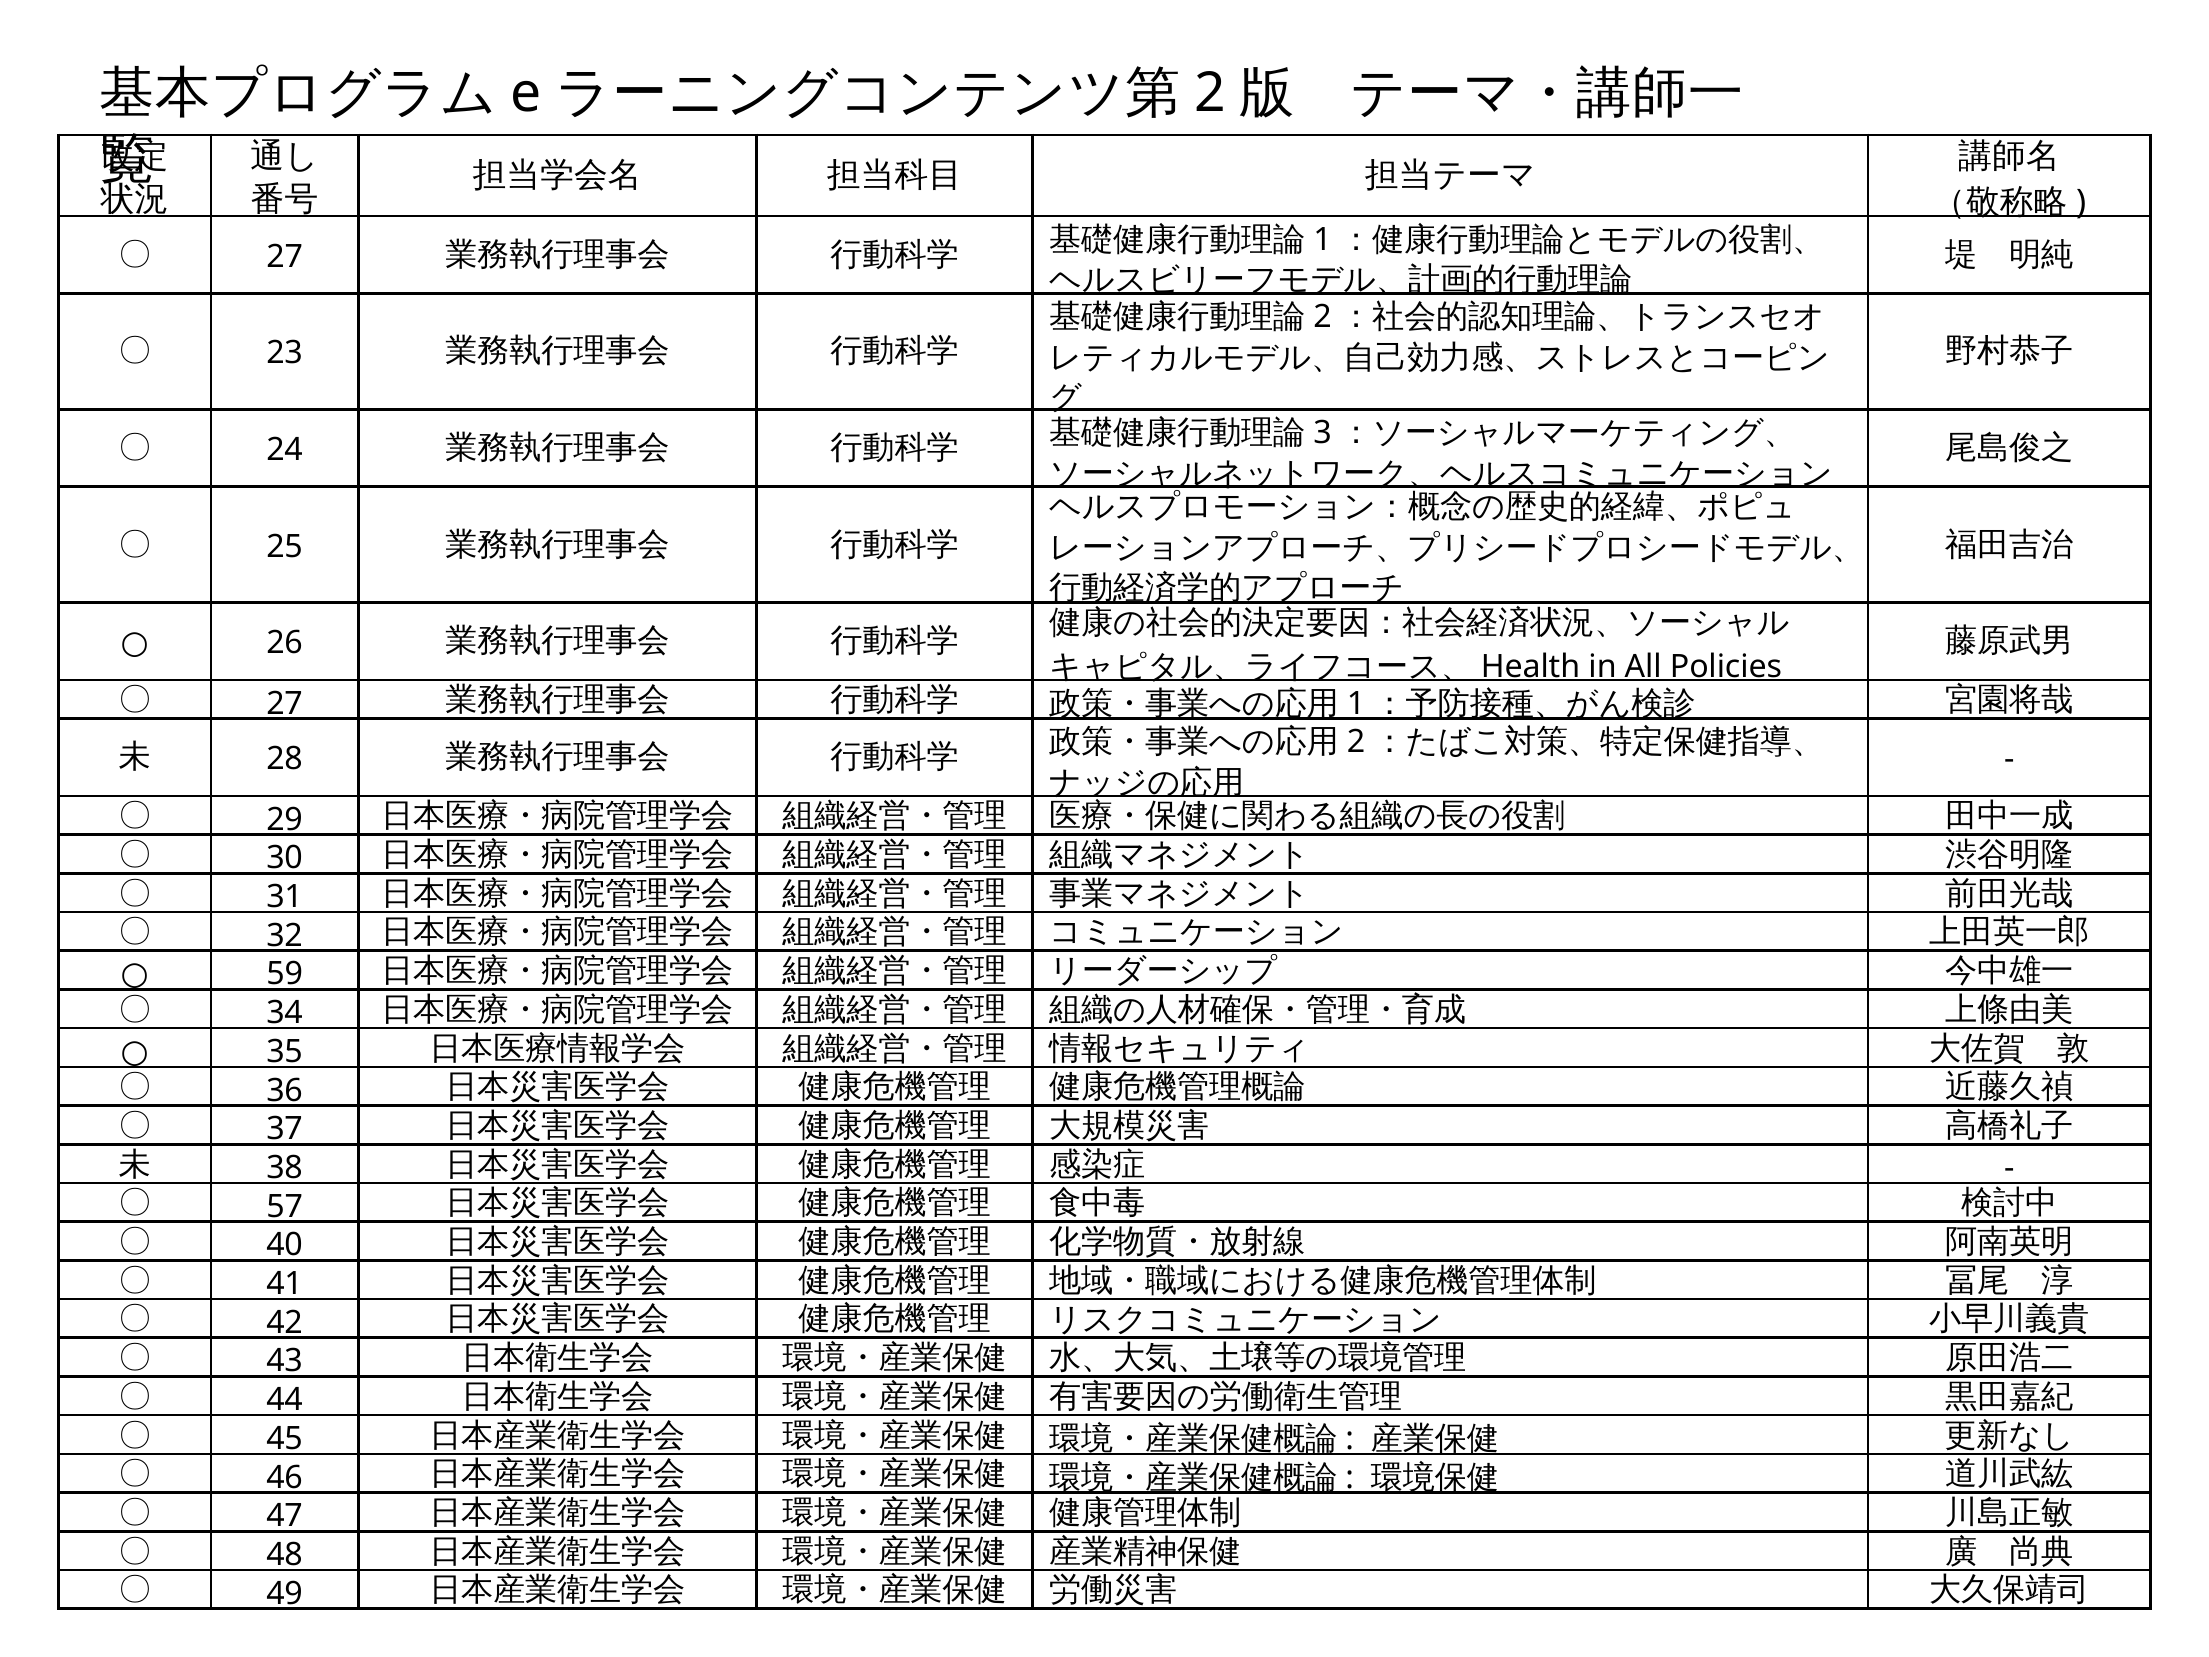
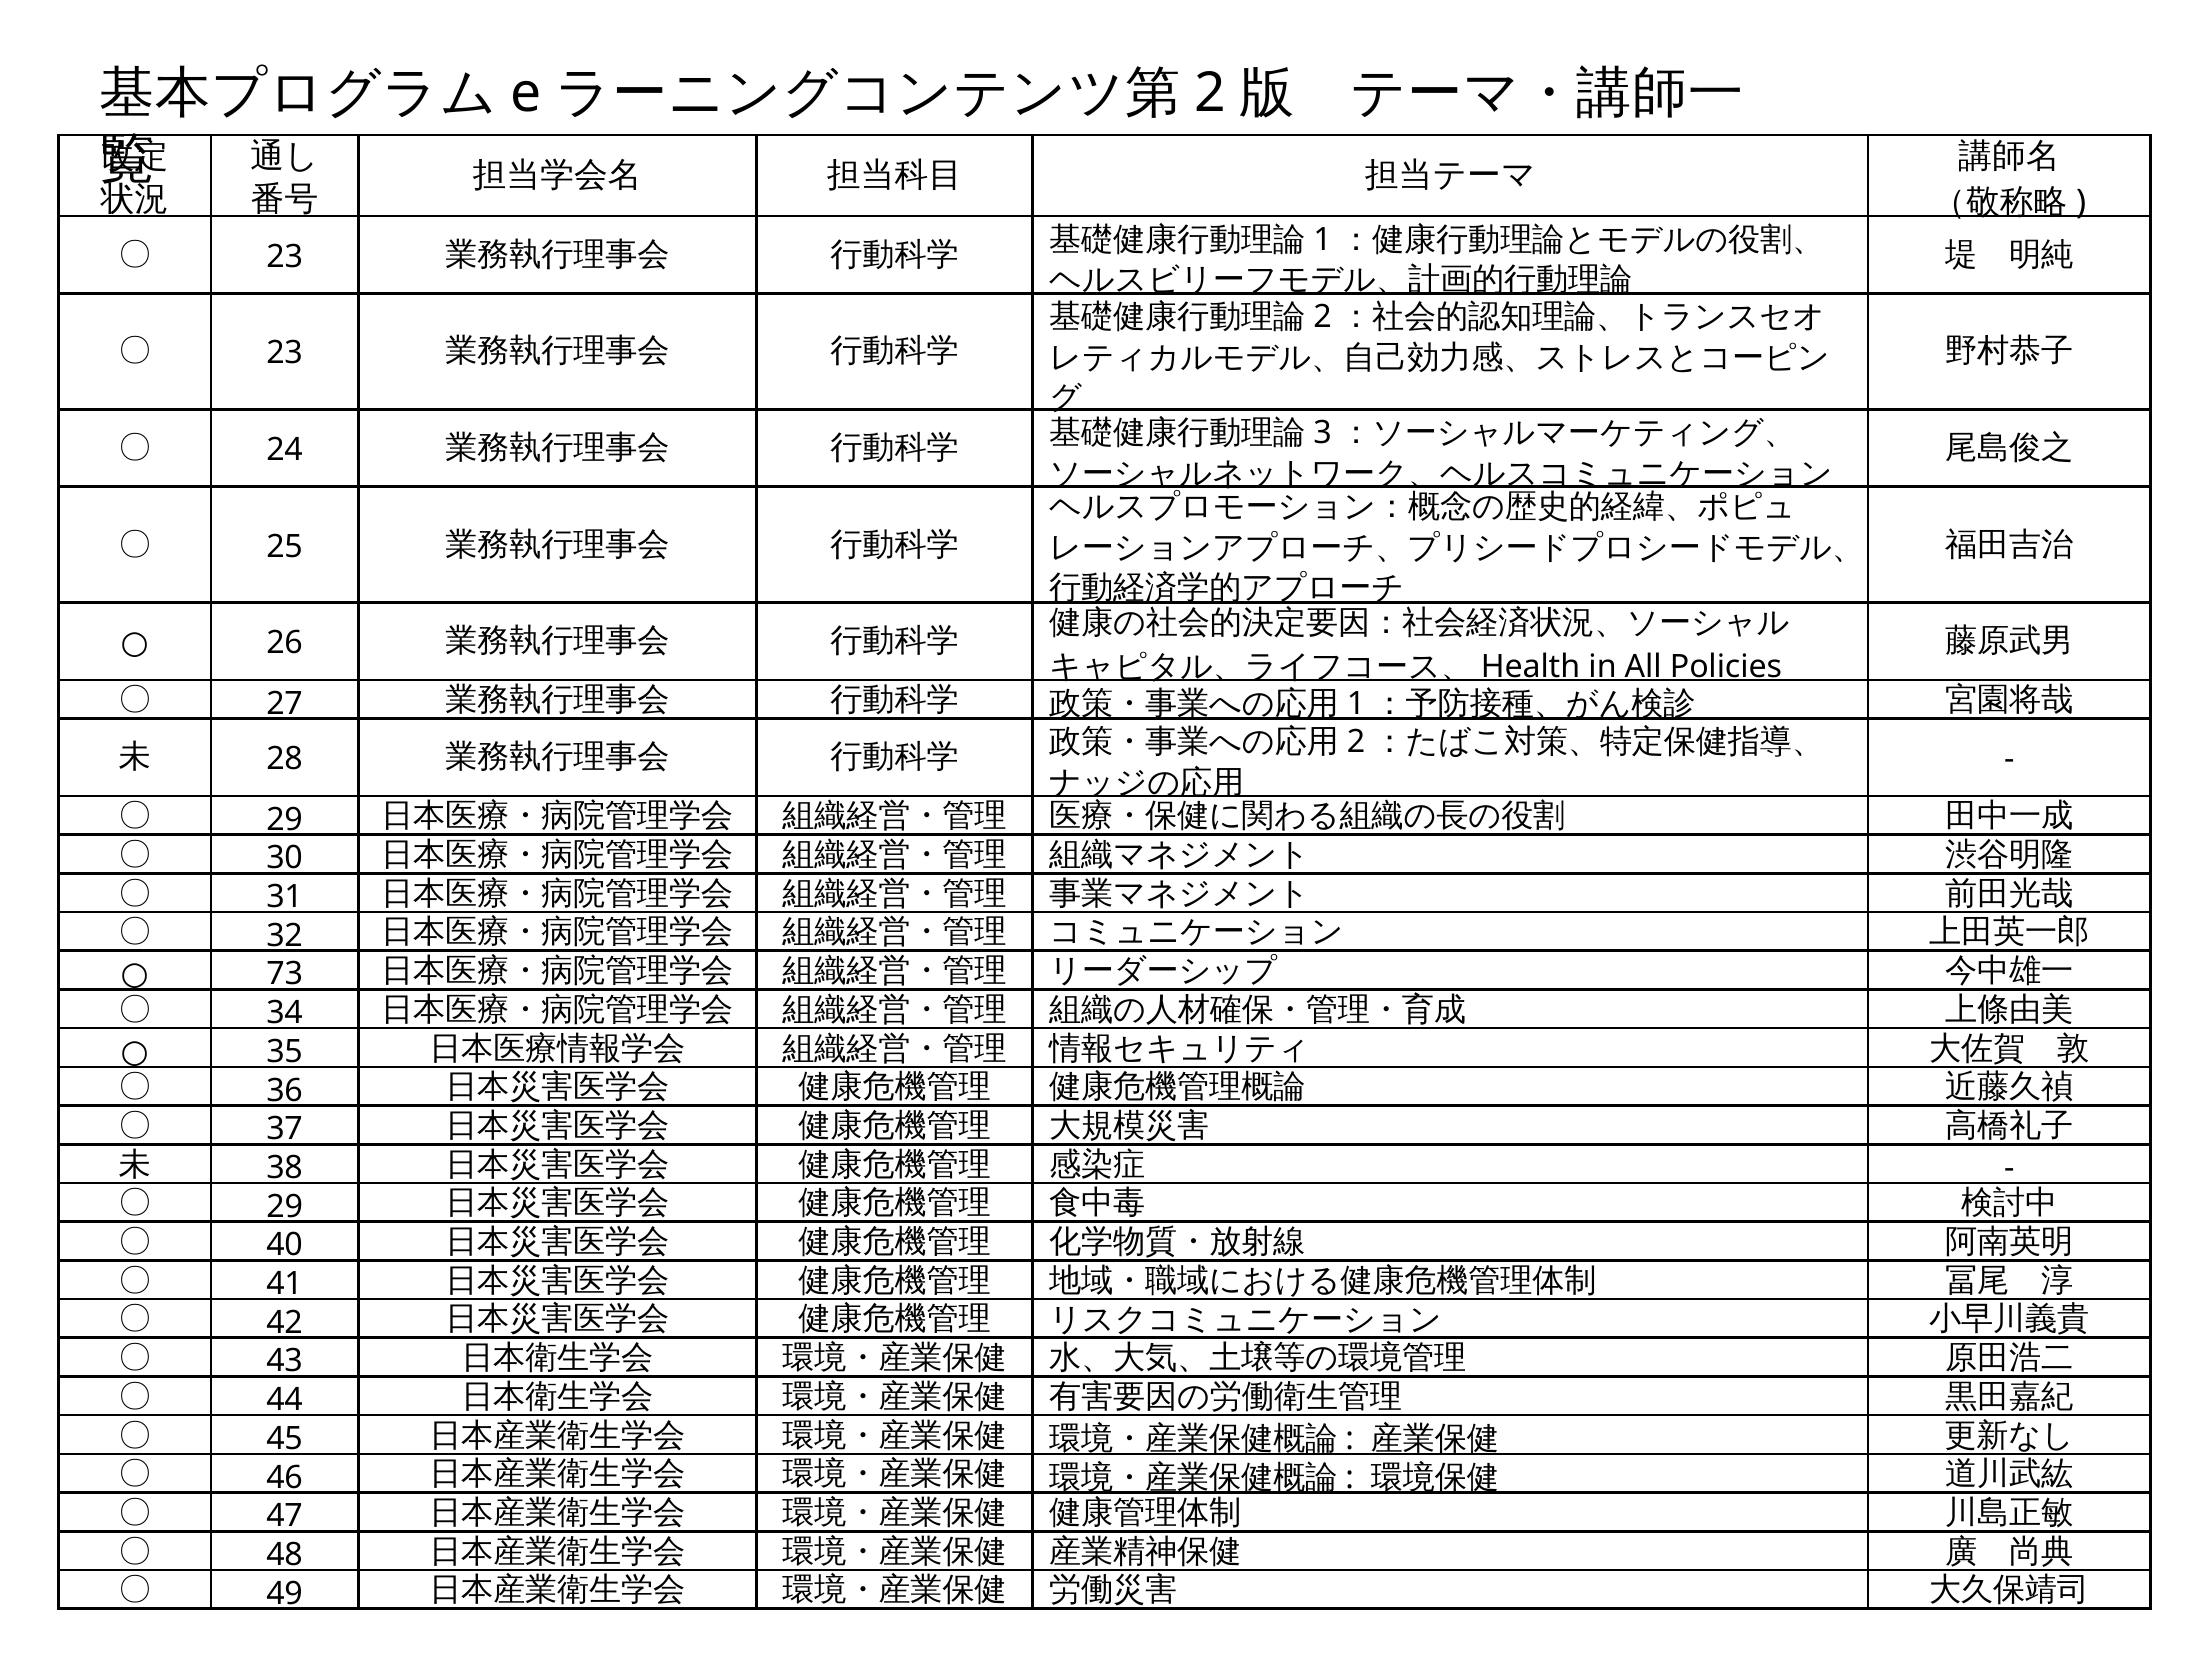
27: 27 -> 23 (285, 256)
59: 59 -> 73 (285, 974)
57: 57 -> 29 (285, 1206)
